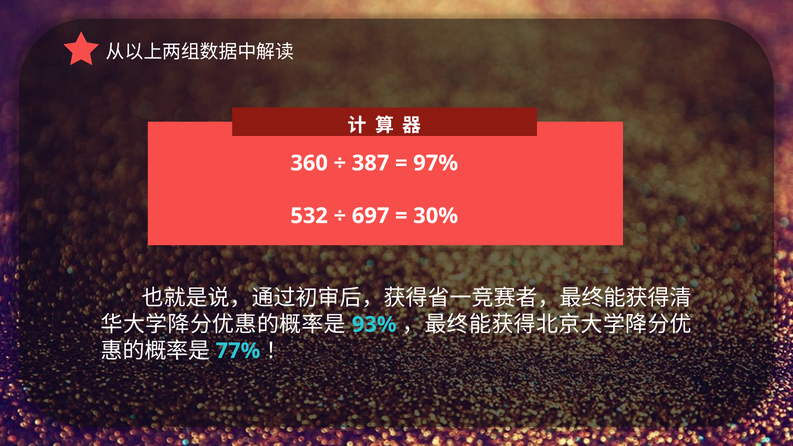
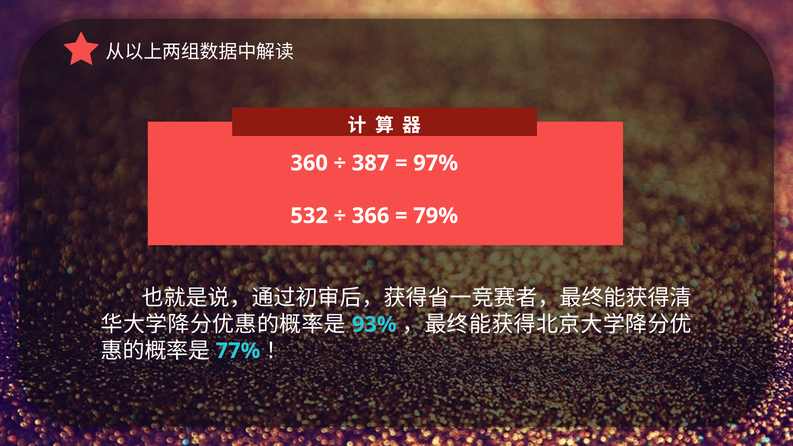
697: 697 -> 366 (371, 216)
30%: 30% -> 79% (436, 216)
